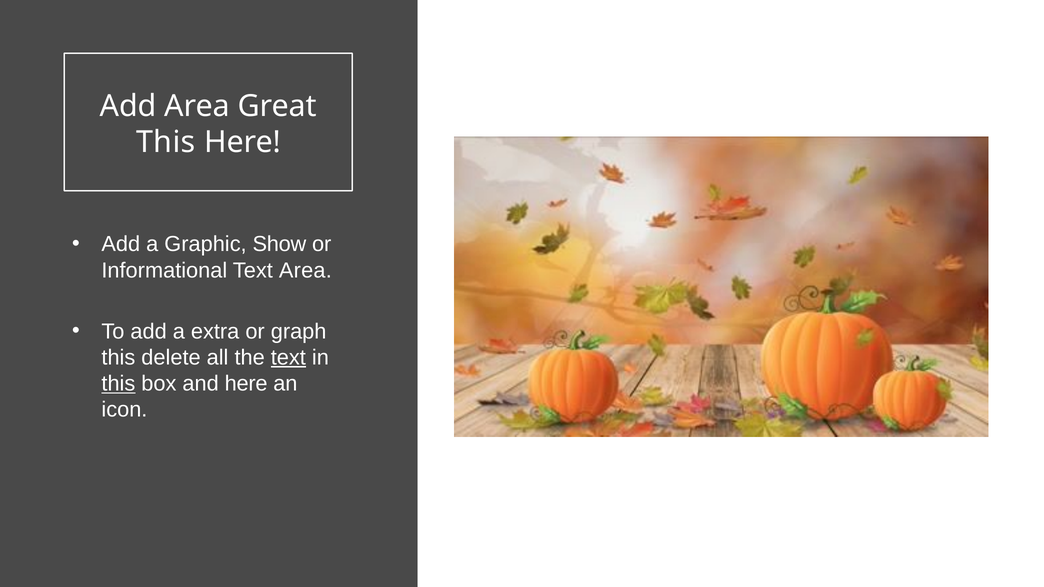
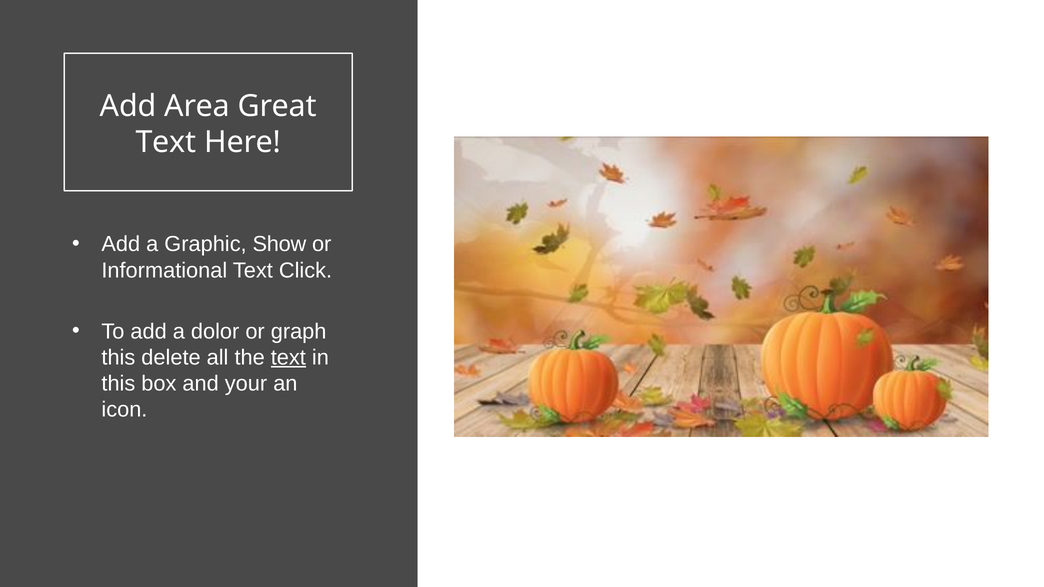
This: This -> Text (166, 143)
Text Area: Area -> Click (306, 271)
extra: extra -> dolor (215, 332)
this underline: present -> none (118, 384)
and here: here -> your (246, 384)
